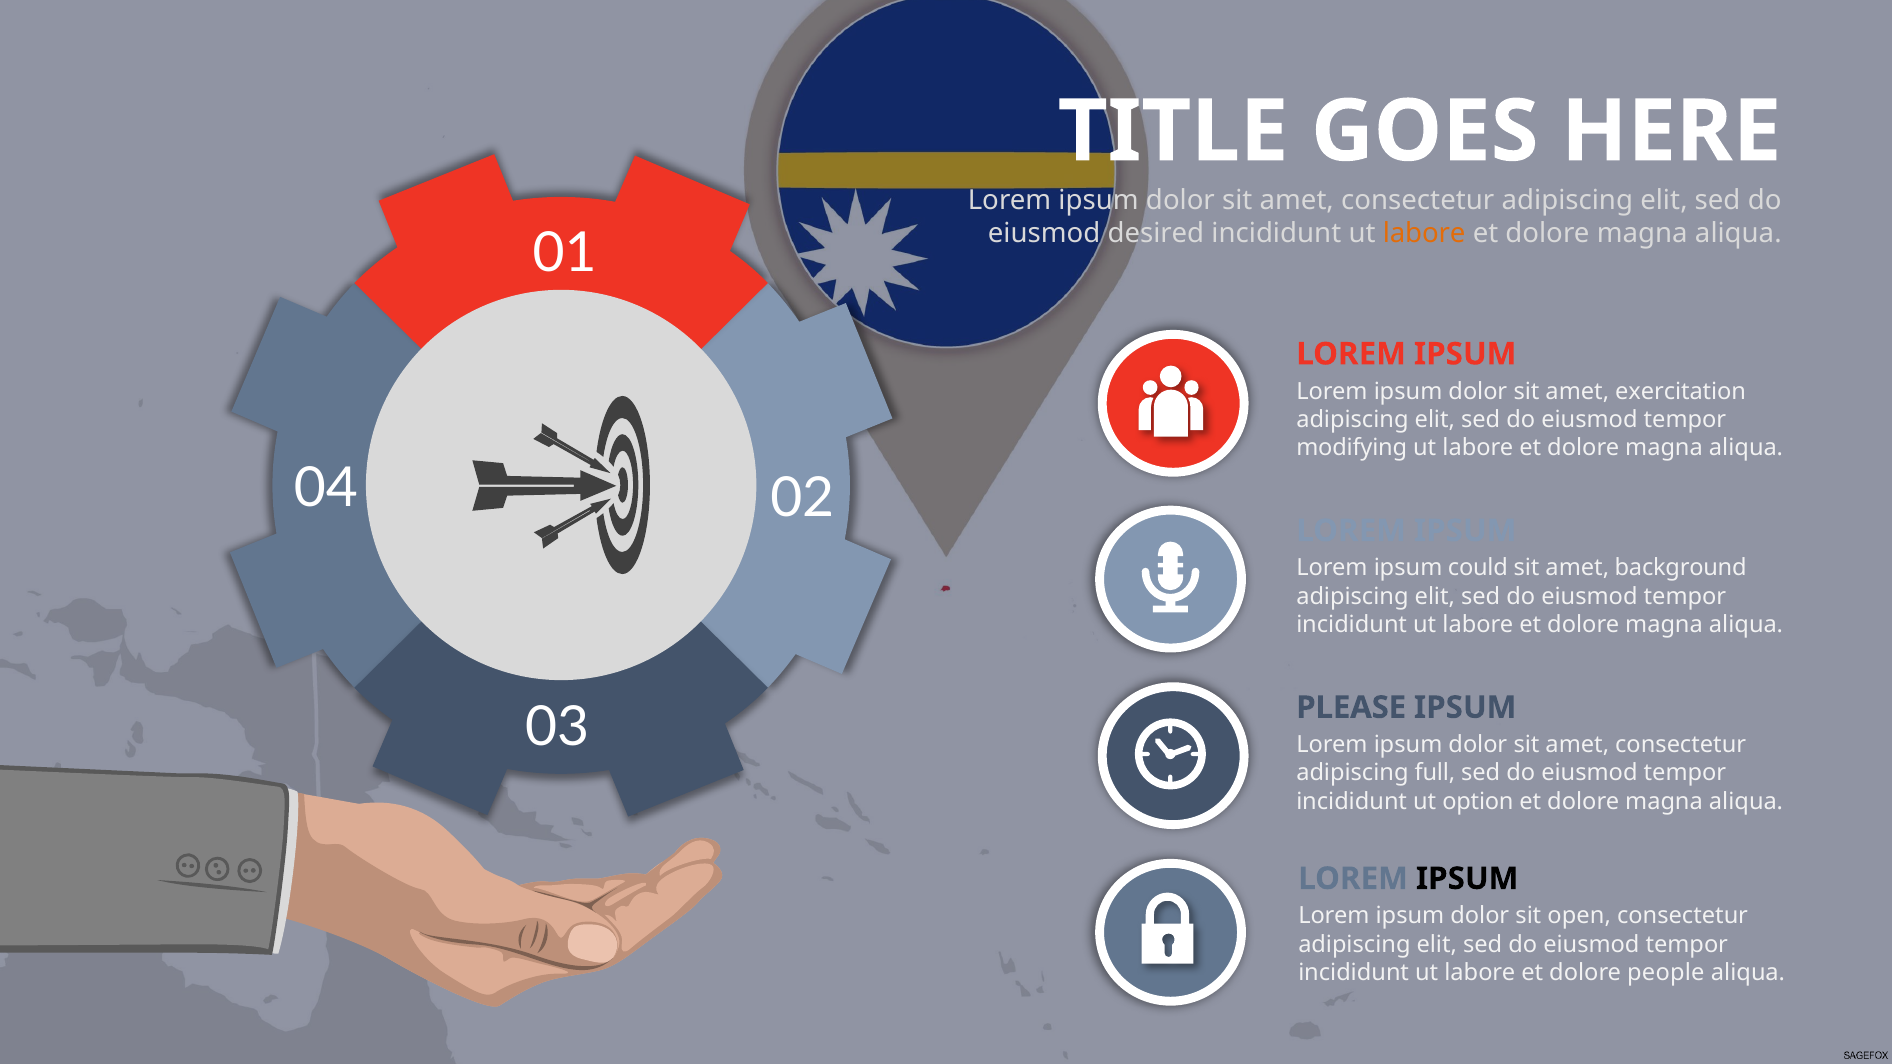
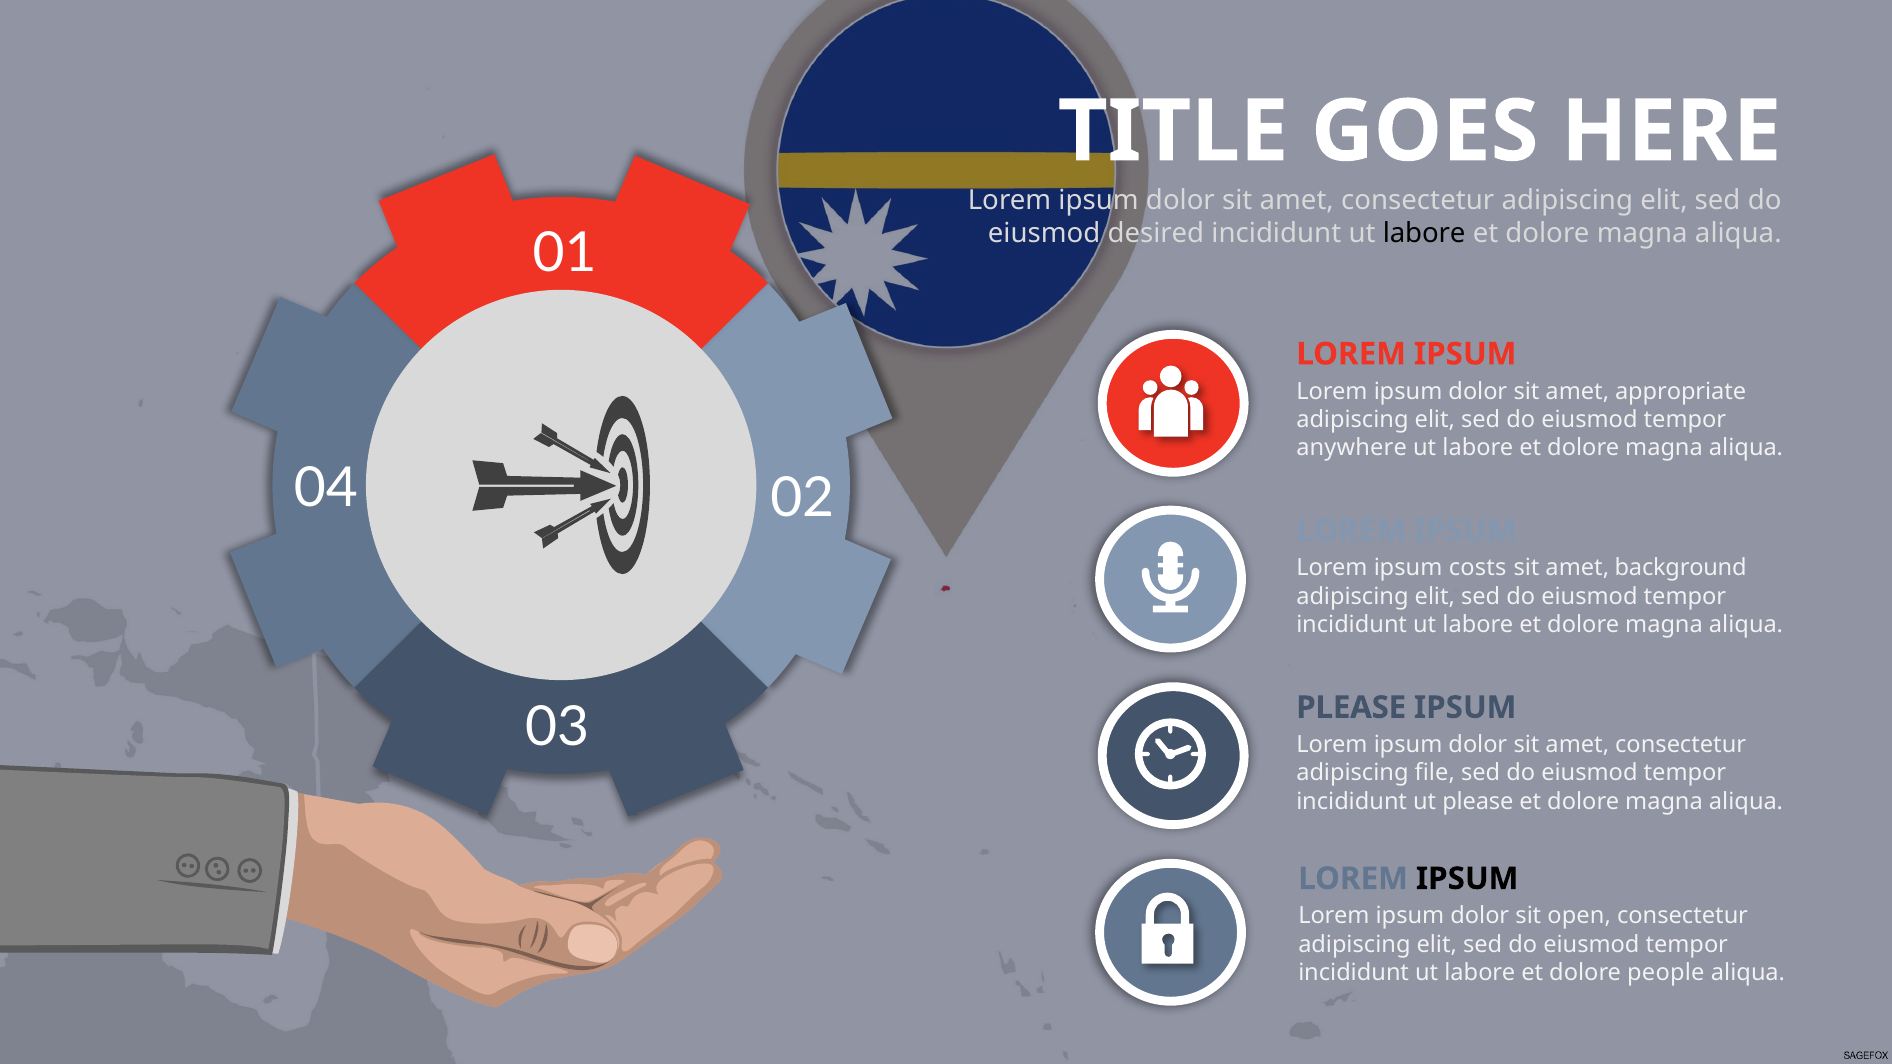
labore colour: orange -> black (1424, 233)
exercitation: exercitation -> appropriate (1681, 391)
modifying: modifying -> anywhere (1352, 448)
could: could -> costs (1478, 568)
full: full -> file (1435, 773)
ut option: option -> please (1478, 802)
